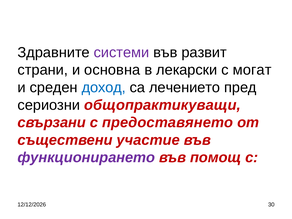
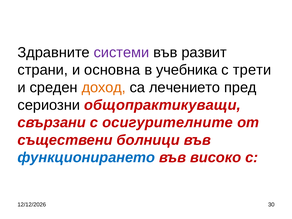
лекарски: лекарски -> учебника (187, 70)
могат: могат -> трети (252, 70)
доход colour: blue -> orange (104, 87)
предоставянето: предоставянето -> осигурителните (168, 123)
участие: участие -> болници (148, 140)
функционирането colour: purple -> blue (86, 158)
помощ: помощ -> високо (216, 158)
